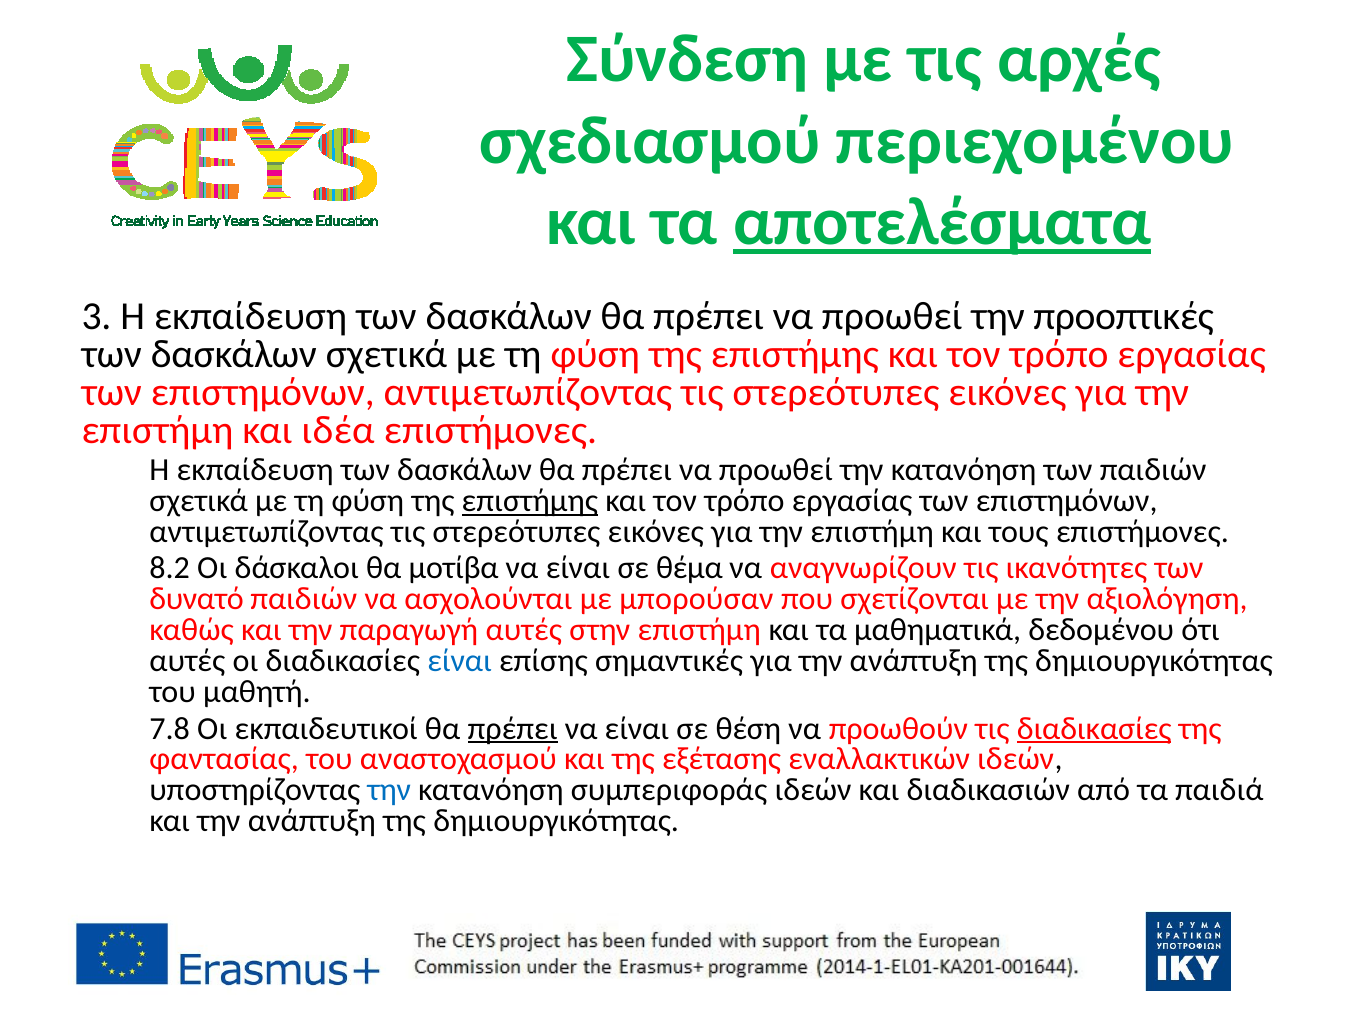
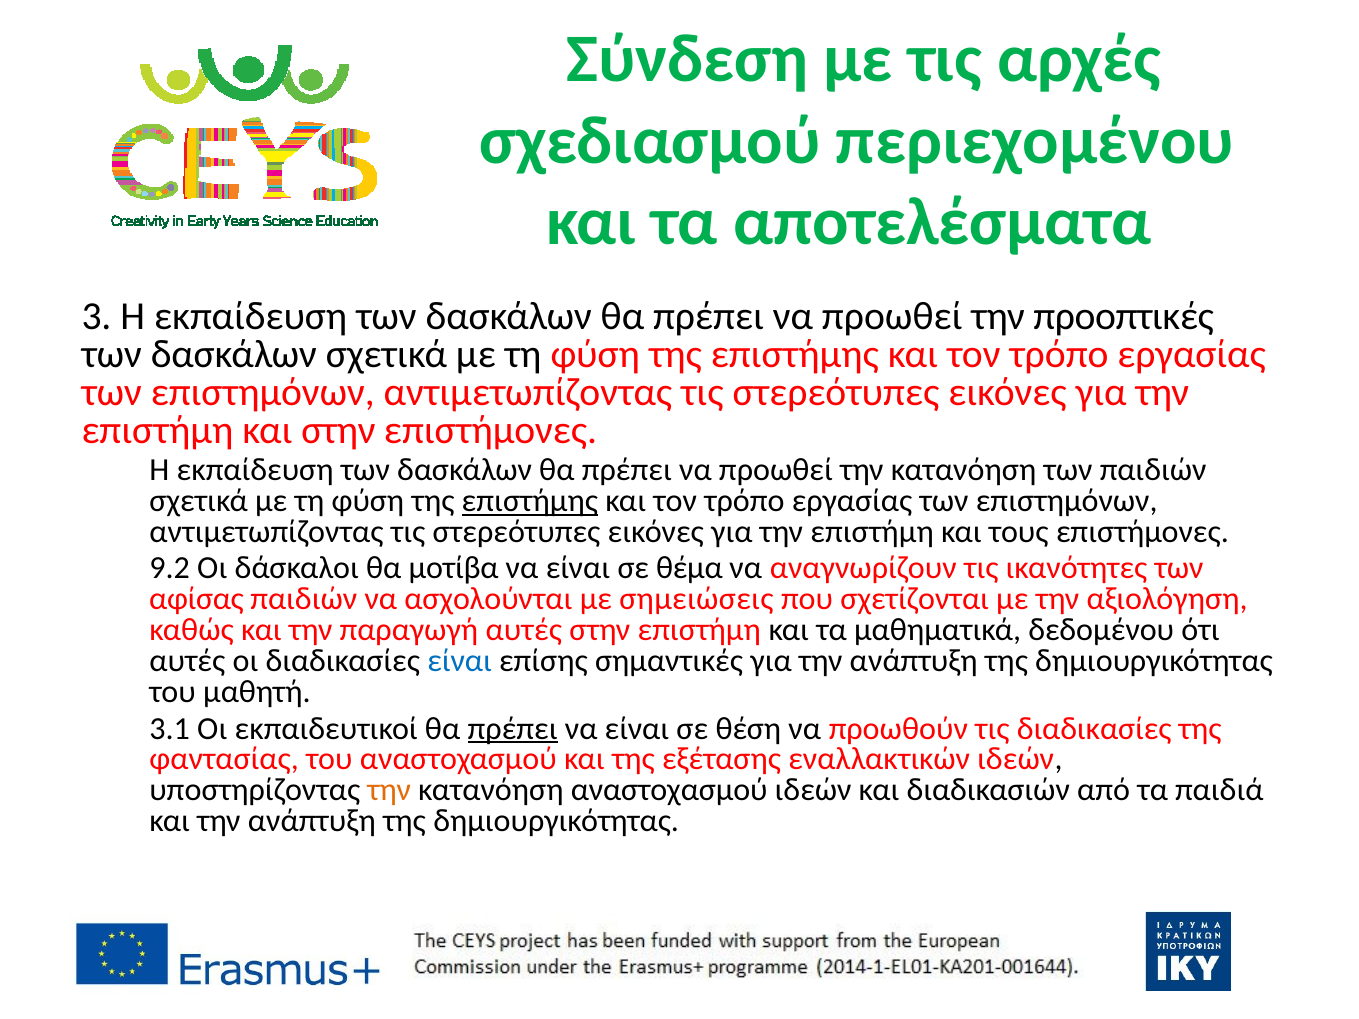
αποτελέσματα underline: present -> none (942, 222)
και ιδέα: ιδέα -> στην (338, 431)
8.2: 8.2 -> 9.2 (170, 569)
δυνατό: δυνατό -> αφίσας (197, 599)
μπορούσαν: μπορούσαν -> σημειώσεις (696, 599)
7.8: 7.8 -> 3.1 (170, 729)
διαδικασίες underline: present -> none (1094, 729)
την colour: blue -> orange (389, 790)
κατανόηση συμπεριφοράς: συμπεριφοράς -> αναστοχασμού (669, 790)
